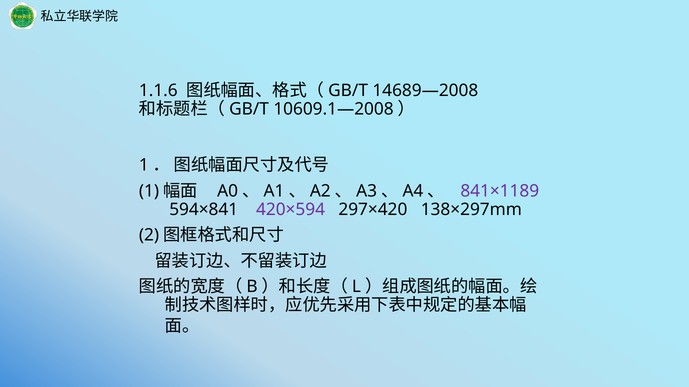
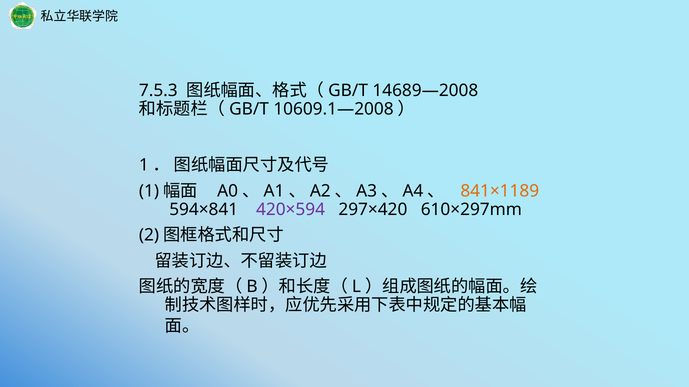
1.1.6: 1.1.6 -> 7.5.3 (158, 90)
841×1189 colour: purple -> orange (500, 191)
138×297mm: 138×297mm -> 610×297mm (471, 210)
